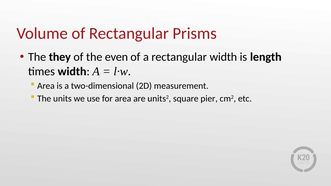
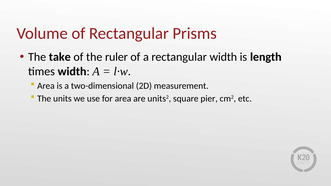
they: they -> take (60, 57)
even: even -> ruler (116, 57)
